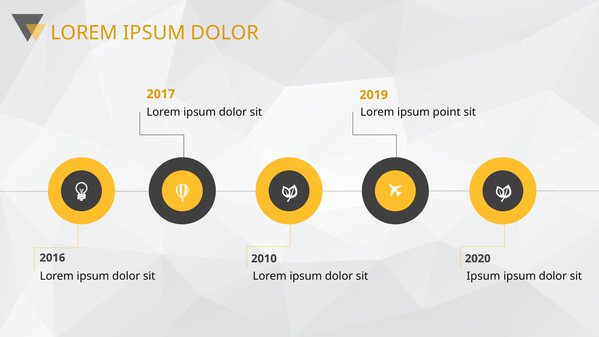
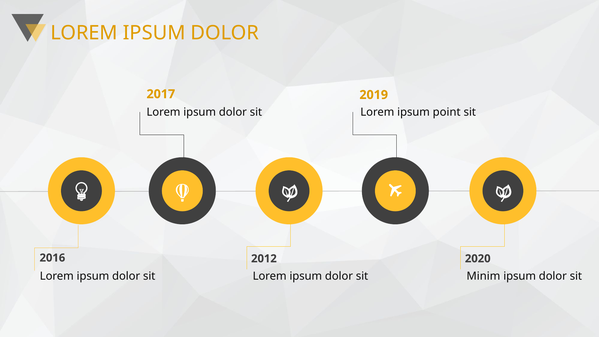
2010: 2010 -> 2012 (264, 259)
Ipsum: Ipsum -> Minim (483, 276)
